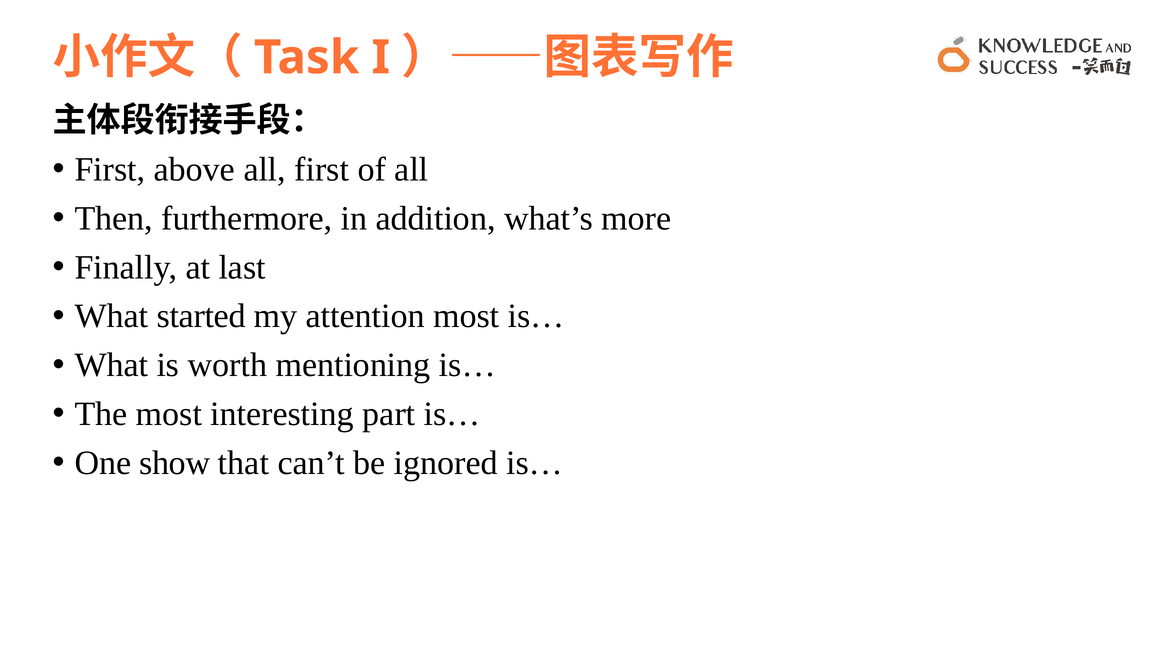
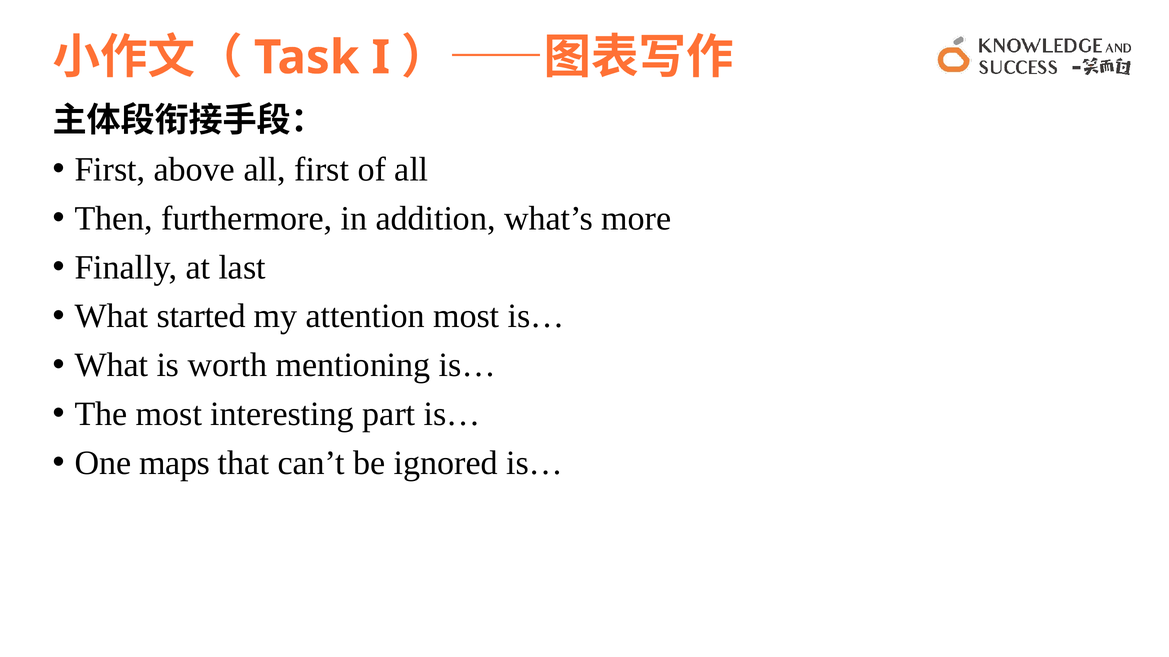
show: show -> maps (175, 463)
